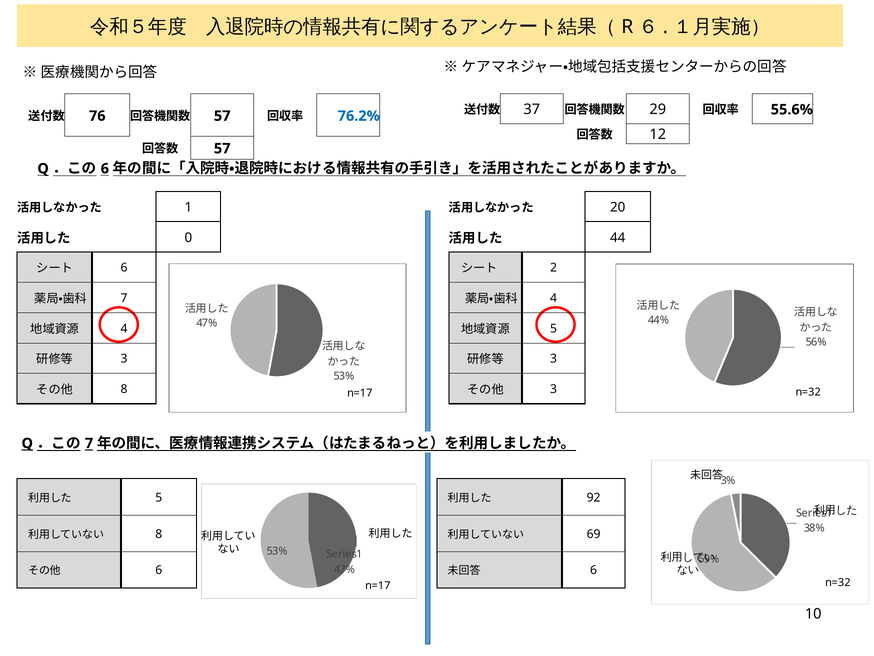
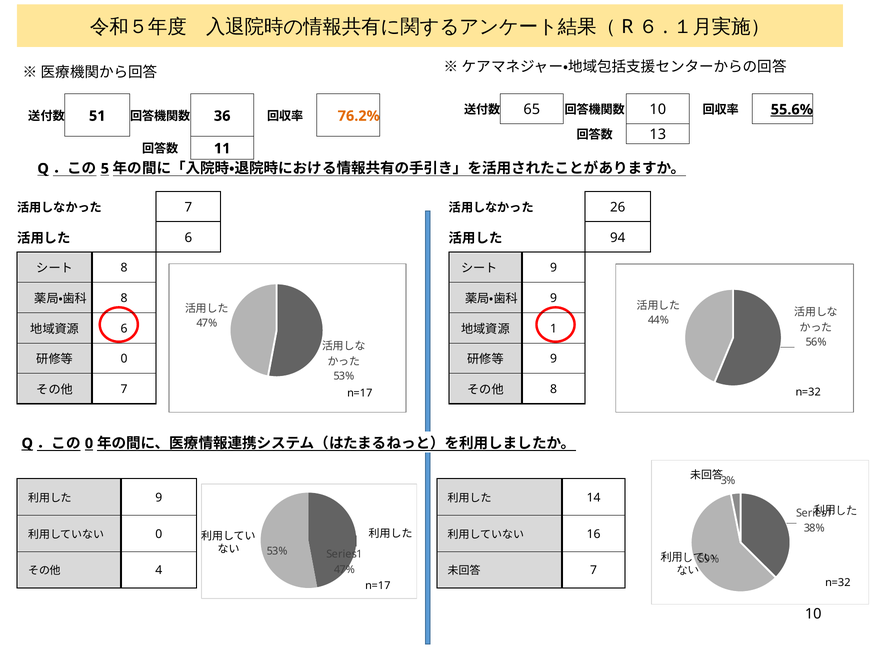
37: 37 -> 65 (532, 110)
29: 29 -> 10 (658, 110)
55.6% underline: none -> present (792, 110)
76: 76 -> 51 (97, 116)
57: 57 -> 36 (222, 116)
76.2% colour: blue -> orange (359, 116)
12: 12 -> 13 (658, 134)
57: 57 -> 11 (222, 148)
6: 6 -> 5 (105, 169)
1: 1 -> 7 (188, 207)
20: 20 -> 26 (618, 207)
0: 0 -> 6 (188, 237)
44: 44 -> 94 (618, 237)
6: 6 -> 8 (124, 268)
2: 2 -> 9 (554, 268)
7: 7 -> 8 (124, 298)
4: 4 -> 9 (554, 298)
4: 4 -> 6 (124, 328)
5: 5 -> 1 (554, 328)
3: 3 -> 0 (124, 359)
3: 3 -> 9 (554, 359)
8: 8 -> 7 (124, 389)
3: 3 -> 8 (554, 389)
7: 7 -> 0 (89, 443)
5: 5 -> 9 (159, 497)
92: 92 -> 14 (594, 497)
8: 8 -> 0 (159, 534)
69: 69 -> 16 (594, 534)
6: 6 -> 4 (159, 570)
6: 6 -> 7 (594, 570)
